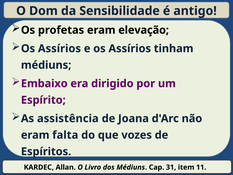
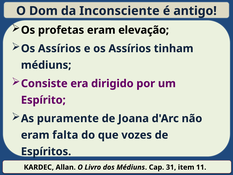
Sensibilidade: Sensibilidade -> Inconsciente (119, 11)
Embaixo: Embaixo -> Consiste (44, 83)
assistência: assistência -> puramente (68, 118)
